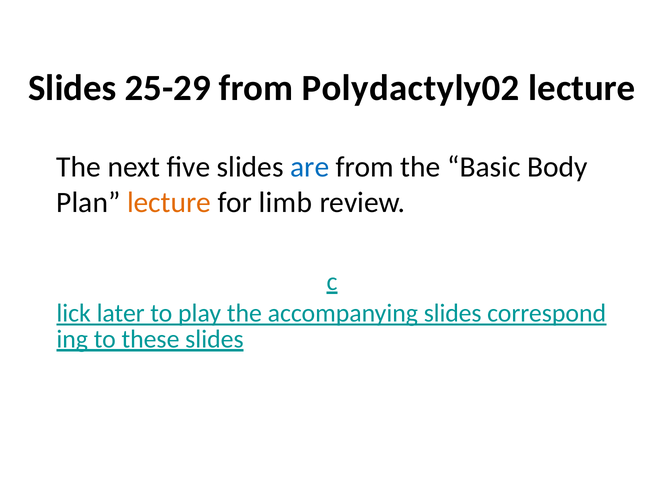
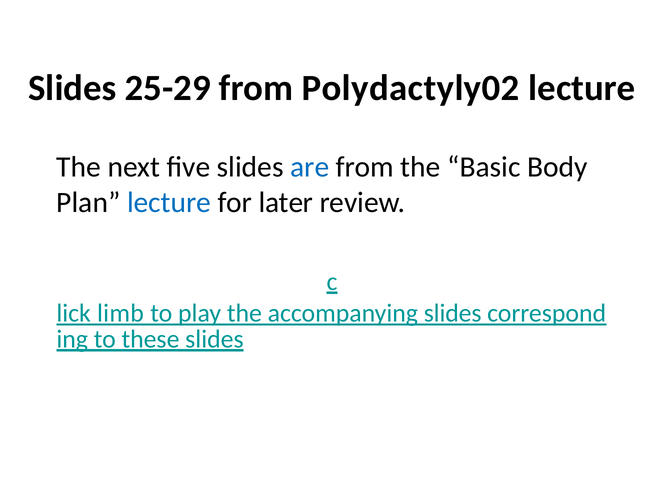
lecture colour: orange -> blue (169, 202)
limb: limb -> later (286, 202)
later: later -> limb (120, 313)
